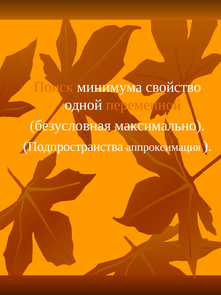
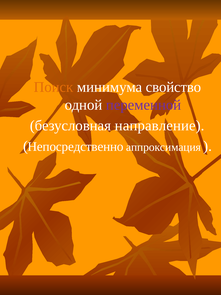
переменной colour: orange -> purple (144, 105)
максимально: максимально -> направление (160, 125)
Подпространства: Подпространства -> Непосредственно (76, 147)
